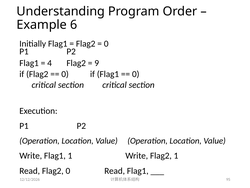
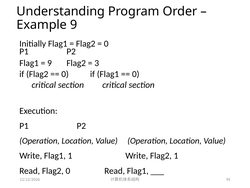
Example 6: 6 -> 9 (74, 25)
4: 4 -> 9 (50, 63)
9: 9 -> 3 (97, 63)
